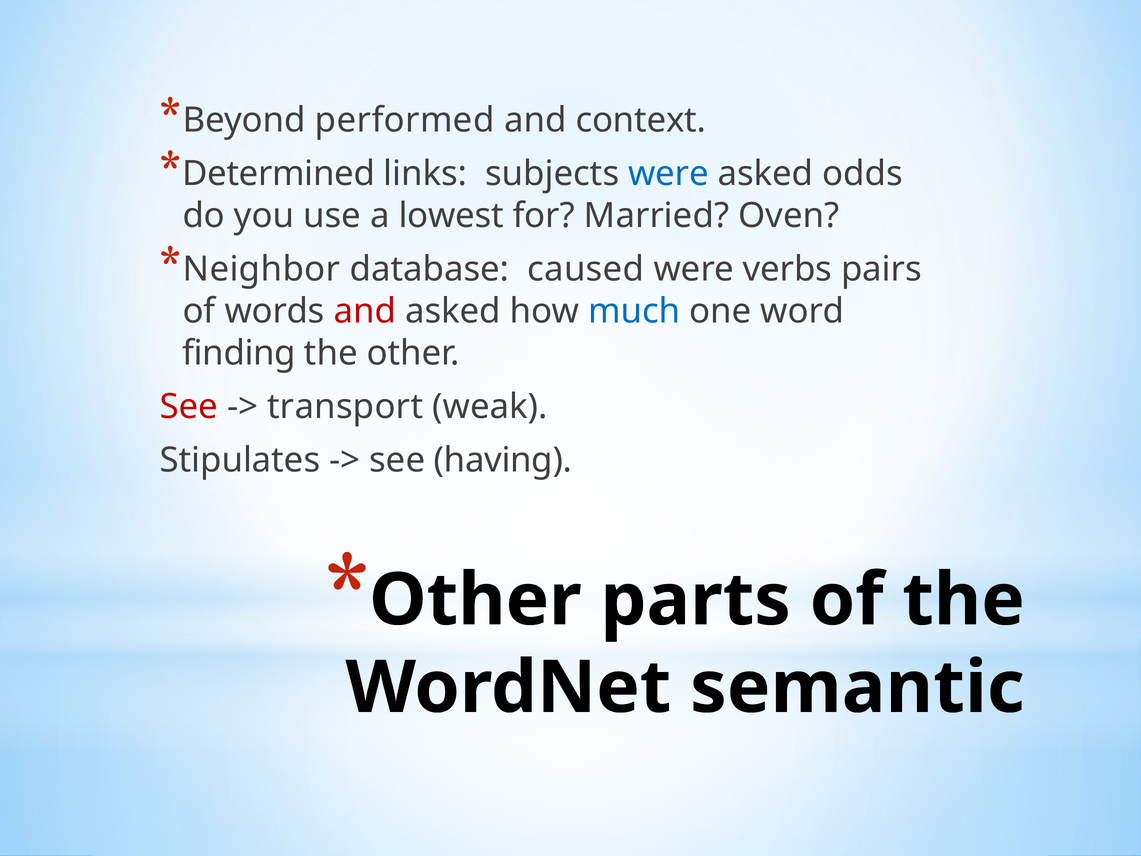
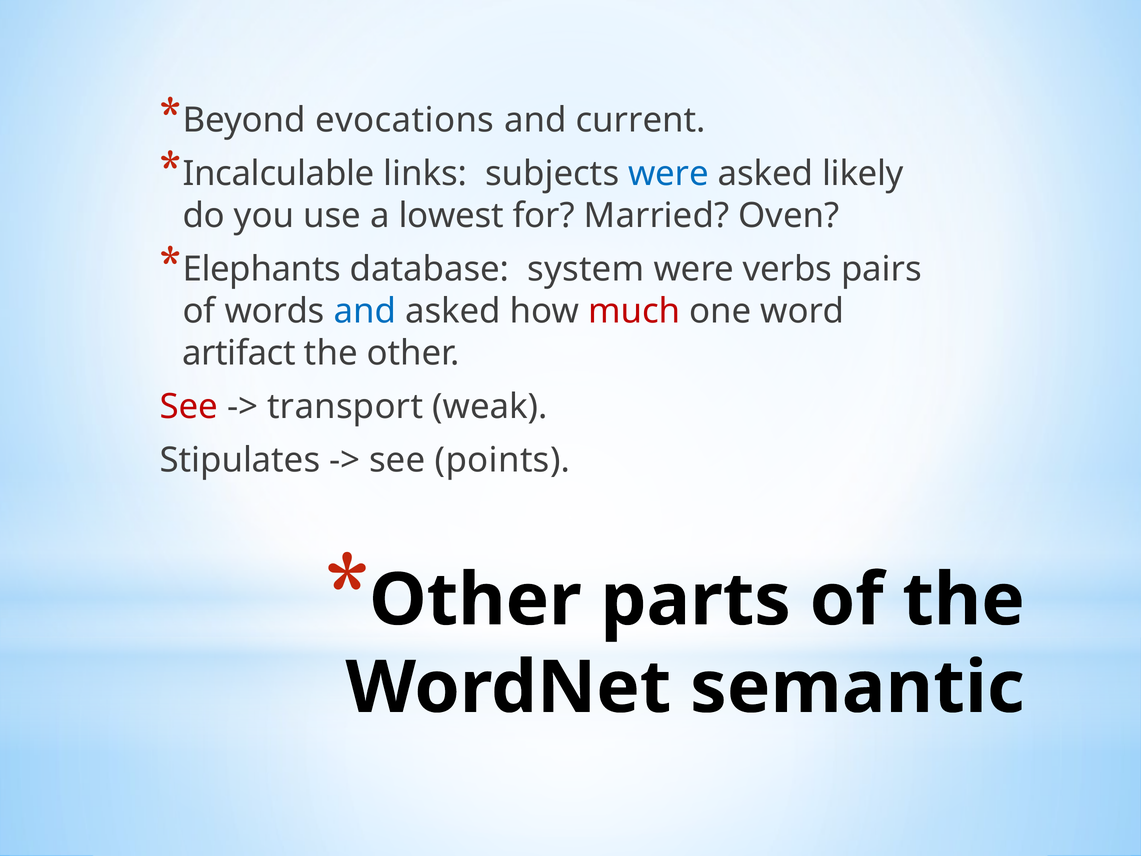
performed: performed -> evocations (405, 120)
context: context -> current (641, 120)
Determined: Determined -> Incalculable (279, 174)
odds: odds -> likely (863, 174)
Neighbor: Neighbor -> Elephants (262, 269)
caused: caused -> system (586, 269)
and colour: red -> blue (365, 311)
much colour: blue -> red (634, 311)
finding: finding -> artifact (239, 353)
having: having -> points (502, 460)
